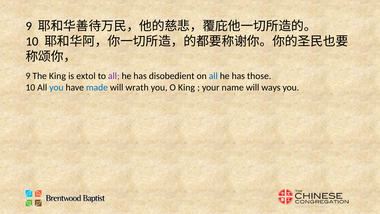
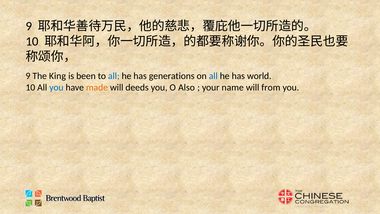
extol: extol -> been (86, 76)
all colour: purple -> blue (114, 76)
disobedient: disobedient -> generations (172, 76)
those: those -> world (259, 76)
made colour: blue -> orange (97, 87)
wrath: wrath -> deeds (137, 87)
O King: King -> Also (187, 87)
ways: ways -> from (271, 87)
